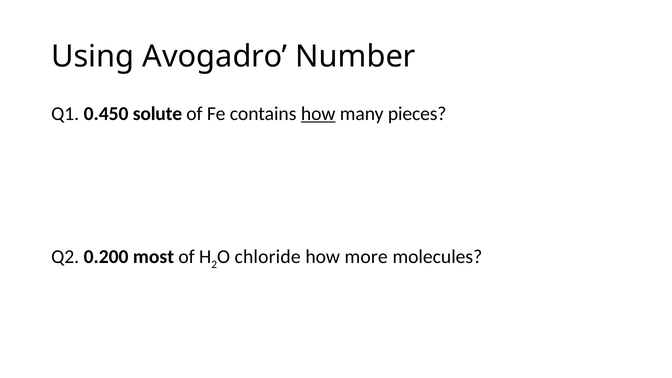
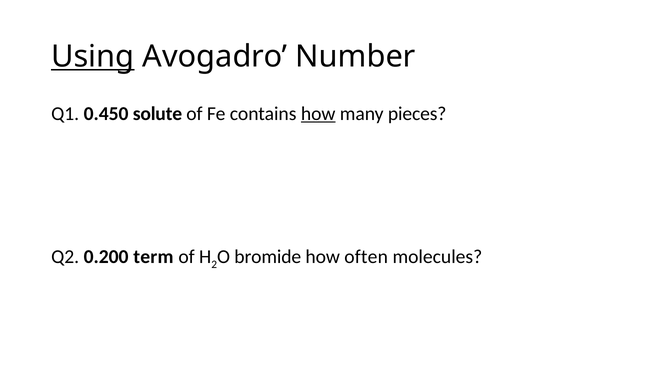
Using underline: none -> present (93, 56)
most: most -> term (153, 257)
chloride: chloride -> bromide (268, 257)
more: more -> often (366, 257)
